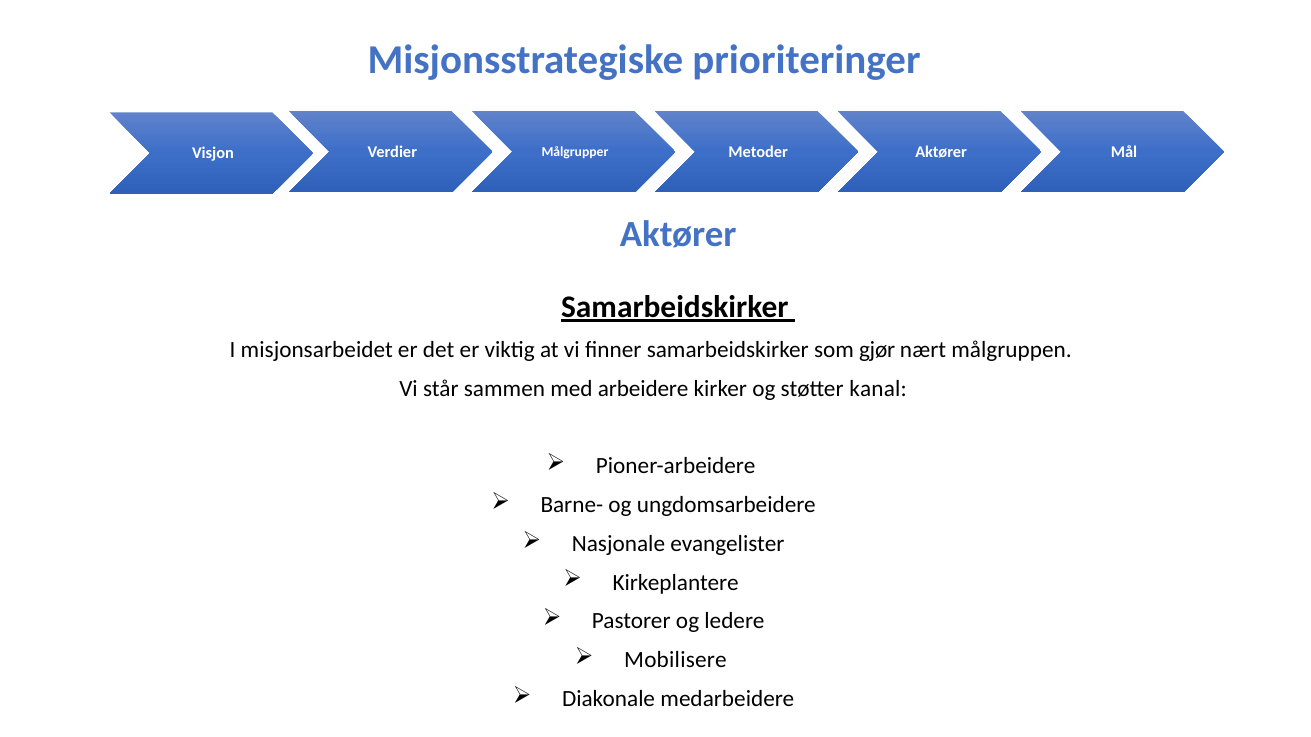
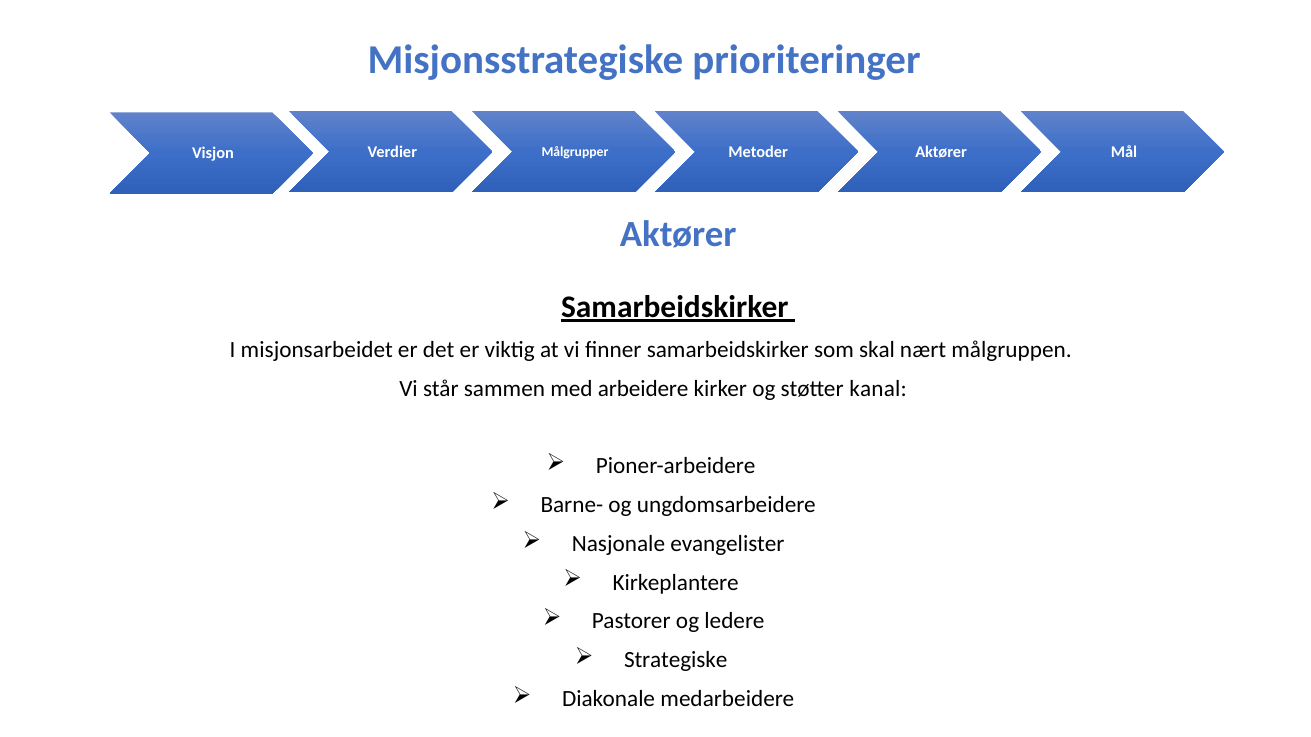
gjør: gjør -> skal (877, 350)
Mobilisere: Mobilisere -> Strategiske (676, 660)
